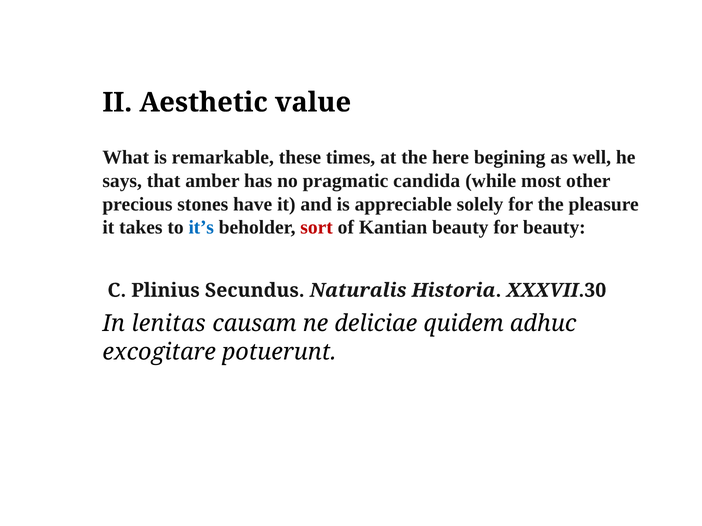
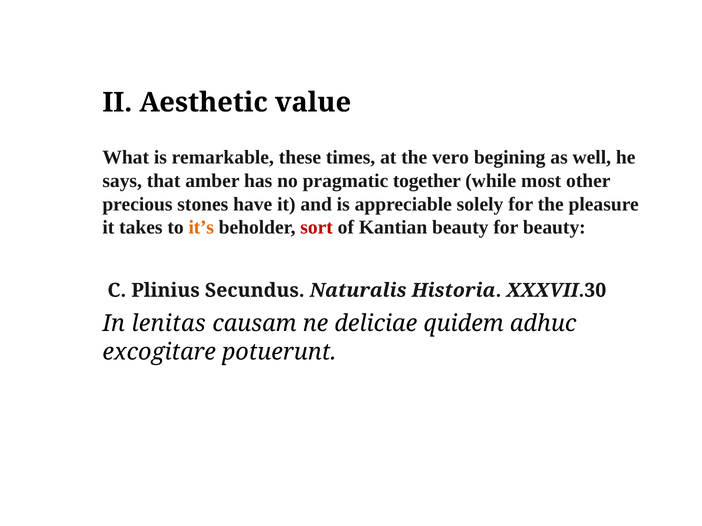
here: here -> vero (451, 157)
candida: candida -> together (427, 181)
it’s colour: blue -> orange (201, 228)
